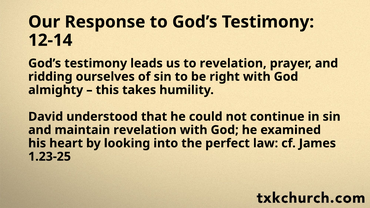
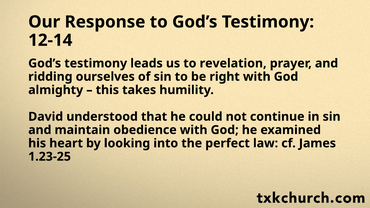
maintain revelation: revelation -> obedience (145, 130)
